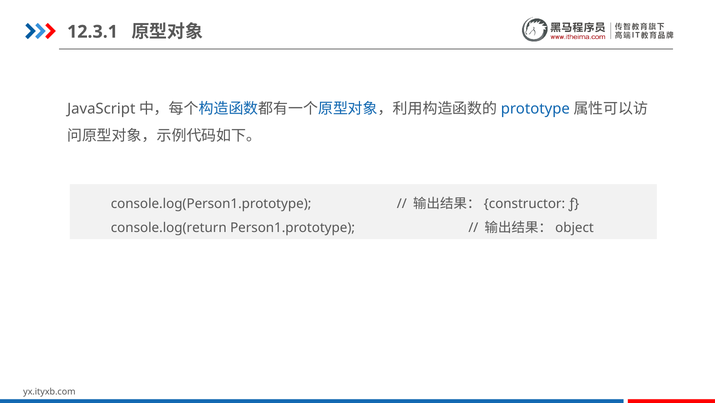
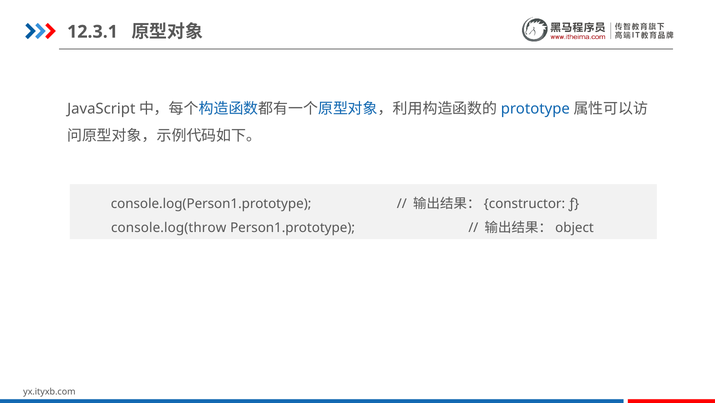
console.log(return: console.log(return -> console.log(throw (169, 228)
